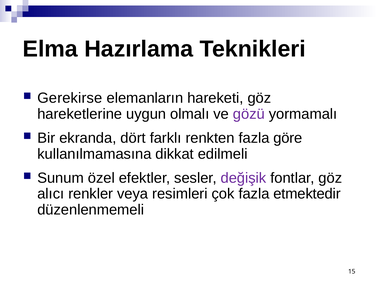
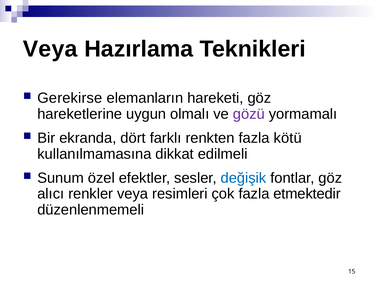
Elma: Elma -> Veya (50, 49)
göre: göre -> kötü (288, 138)
değişik colour: purple -> blue (243, 178)
